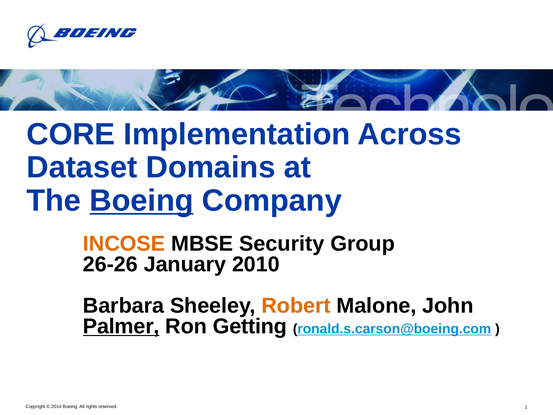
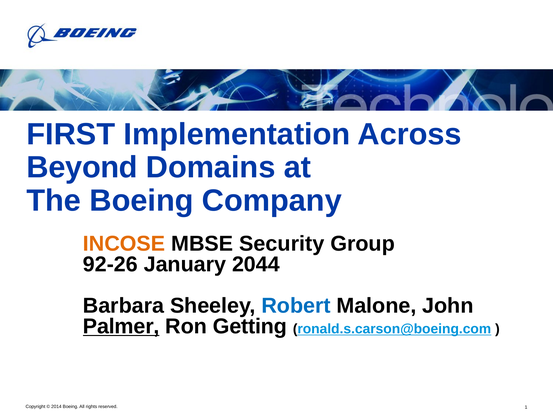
CORE: CORE -> FIRST (71, 134)
Dataset: Dataset -> Beyond (82, 167)
Boeing underline: present -> none (142, 201)
26-26: 26-26 -> 92-26 (110, 264)
2010: 2010 -> 2044 (256, 264)
Robert colour: orange -> blue (296, 305)
